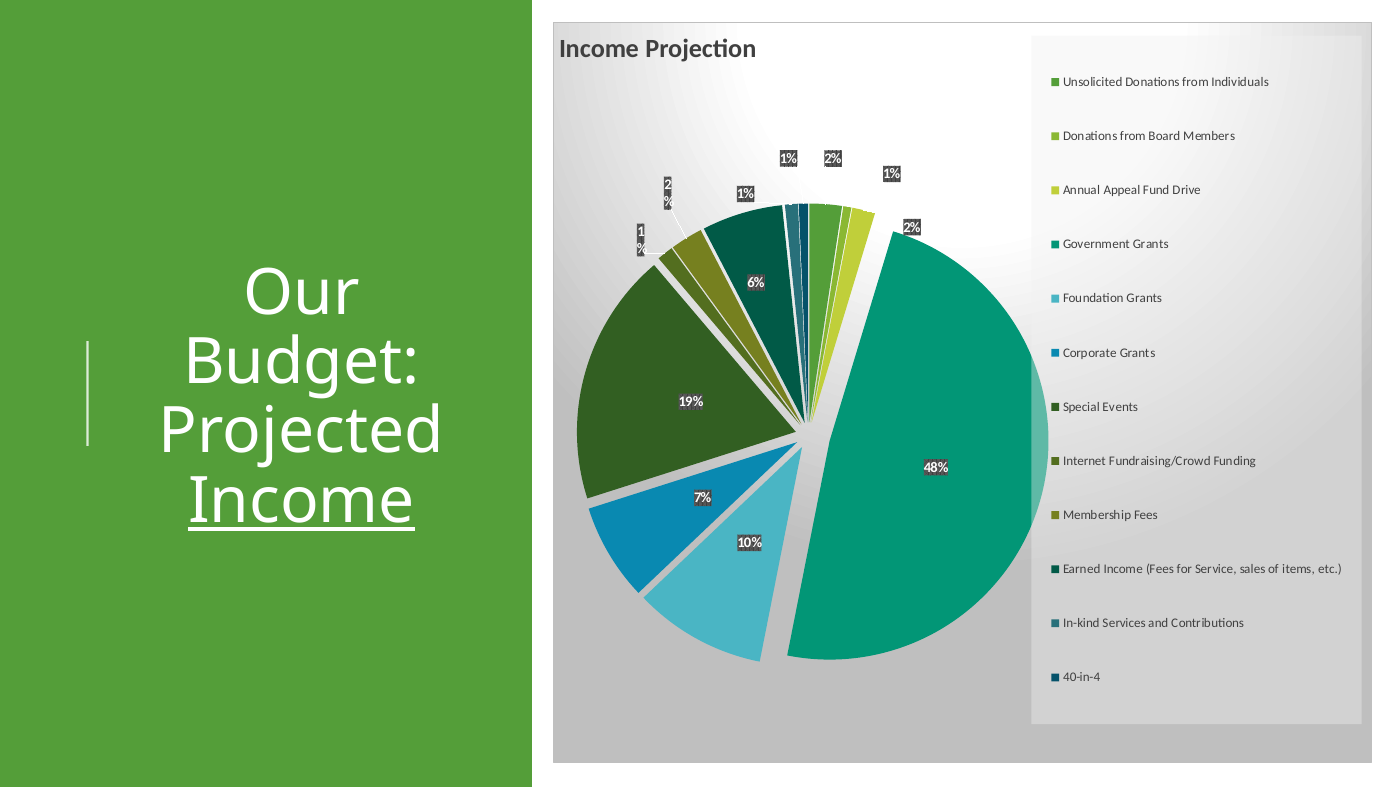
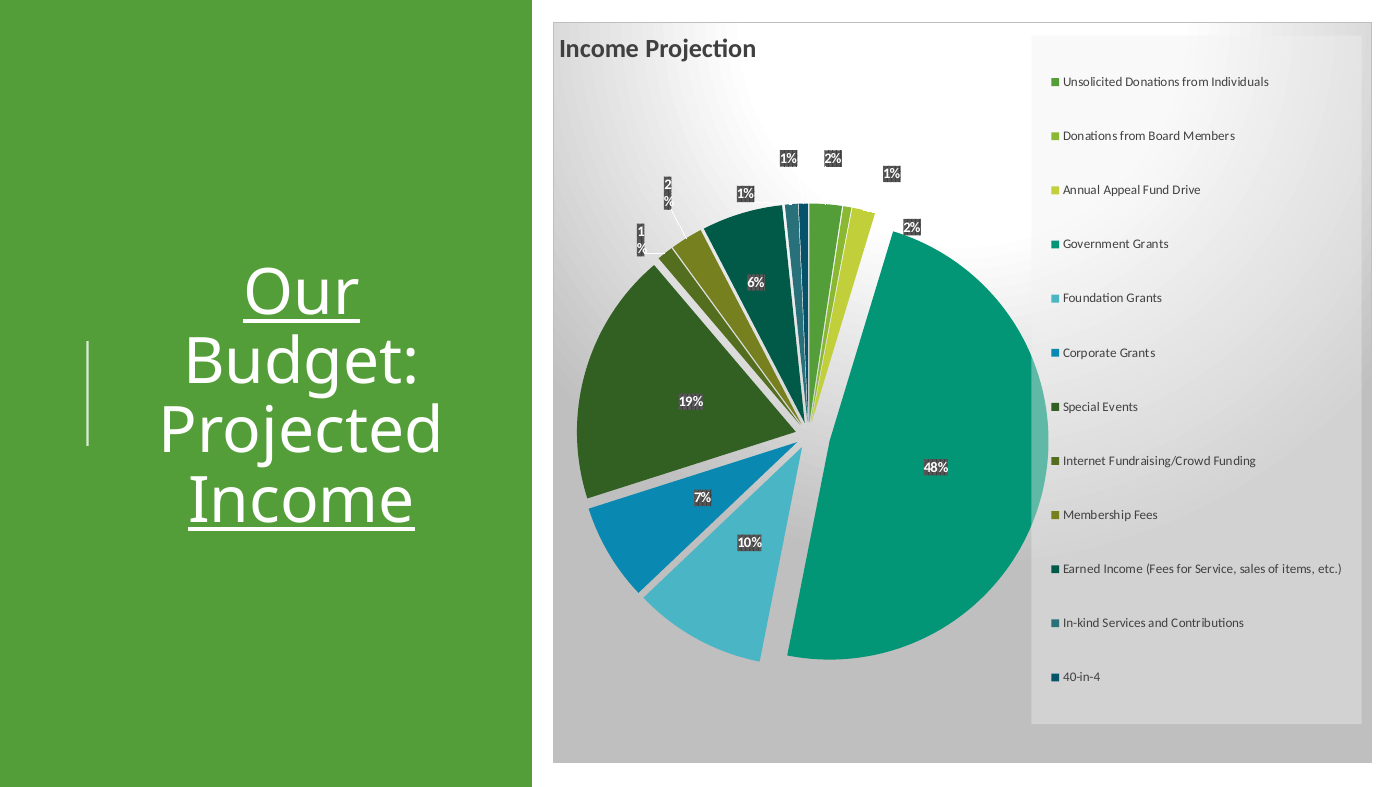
Our underline: none -> present (302, 293)
